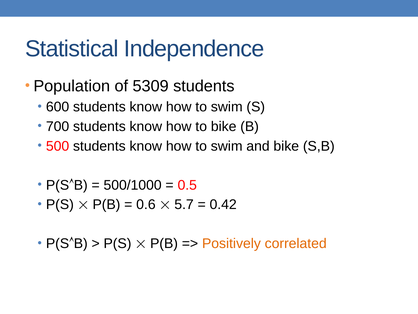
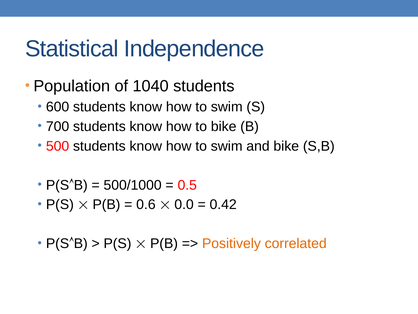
5309: 5309 -> 1040 (151, 86)
5.7: 5.7 -> 0.0 (184, 204)
